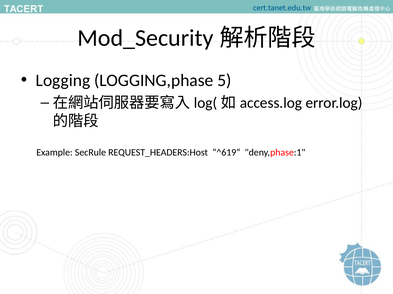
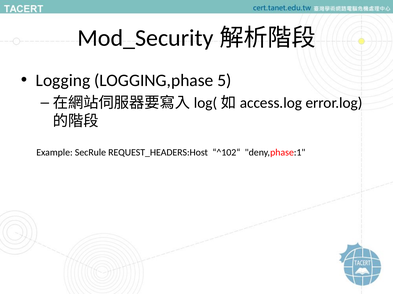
^619“: ^619“ -> ^102“ (226, 153)
